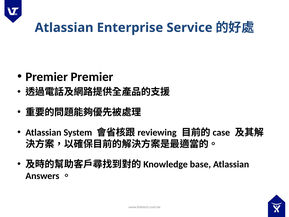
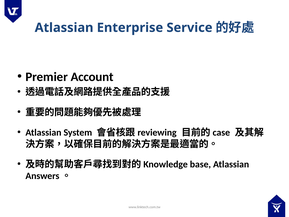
Premier Premier: Premier -> Account (92, 77)
